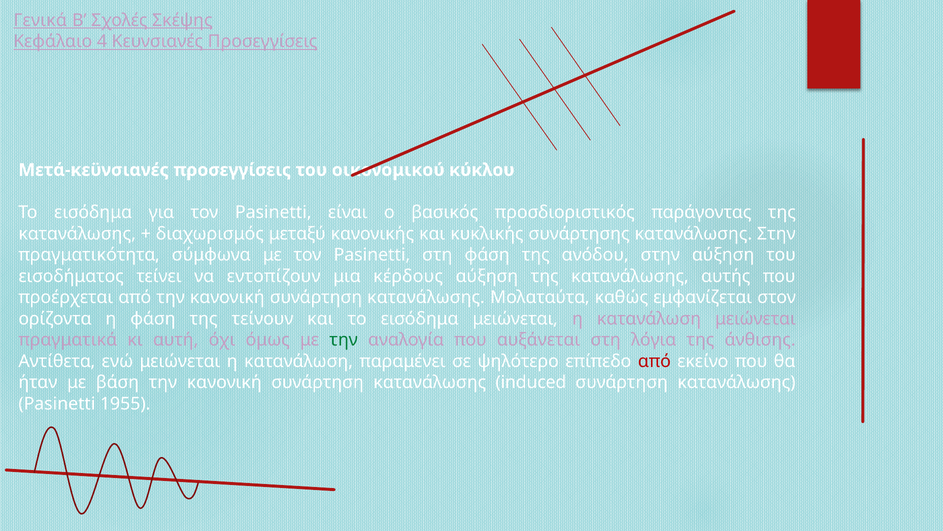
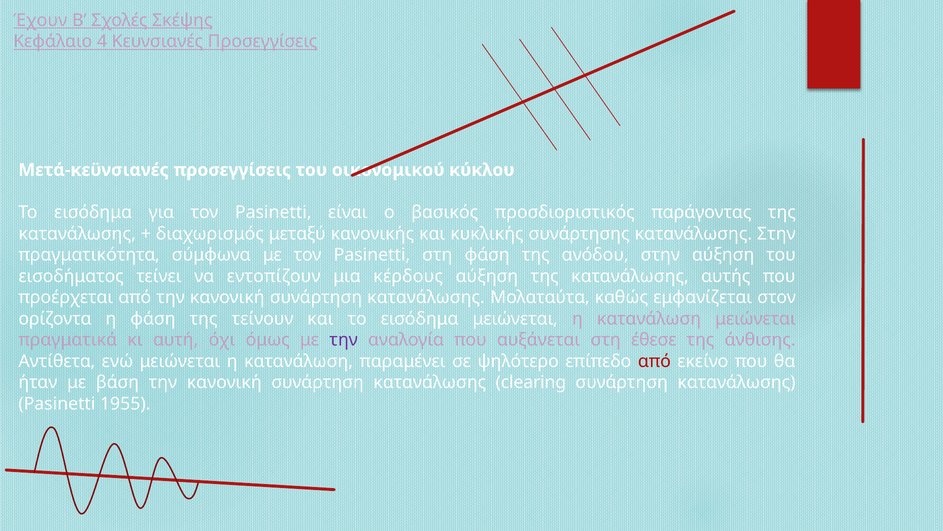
Γενικά: Γενικά -> Έχουν (40, 20)
την colour: green -> purple (344, 340)
λόγια: λόγια -> έθεσε (654, 340)
induced: induced -> clearing (531, 382)
